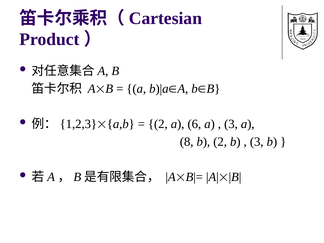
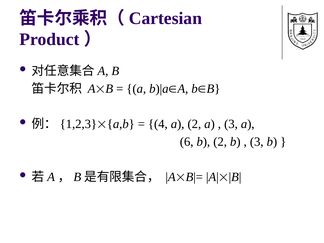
2: 2 -> 4 (158, 124)
a 6: 6 -> 2 (194, 124)
8: 8 -> 6 (187, 142)
